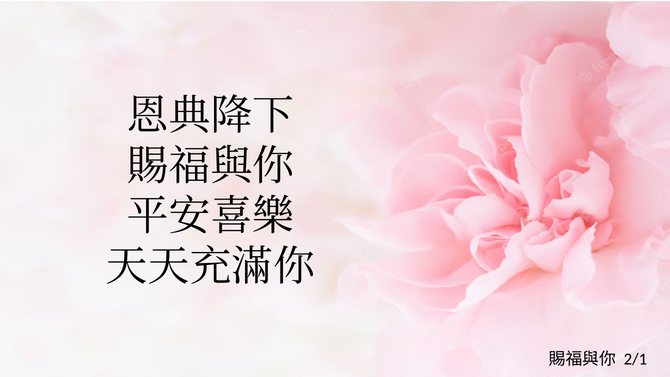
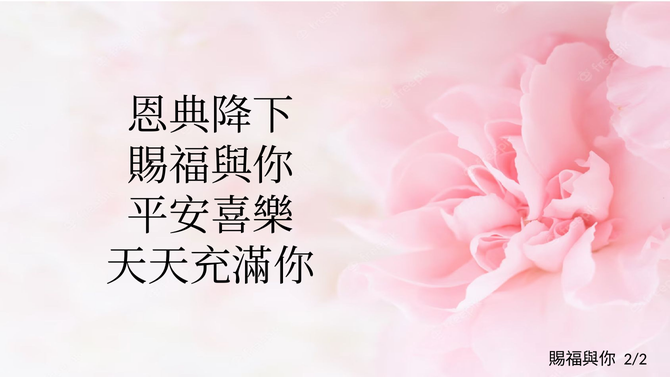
2/1: 2/1 -> 2/2 (635, 359)
